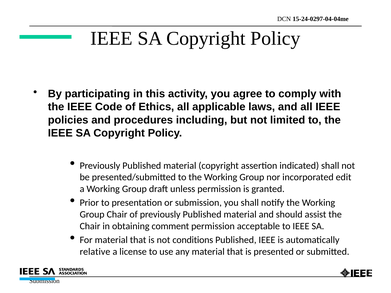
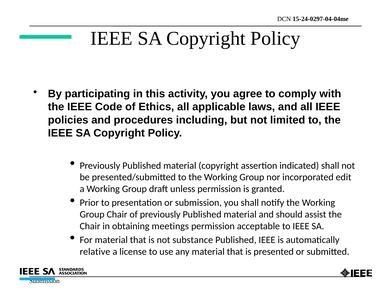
comment: comment -> meetings (170, 226)
conditions: conditions -> substance (193, 240)
